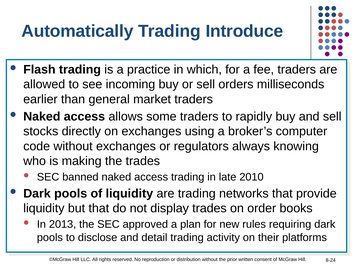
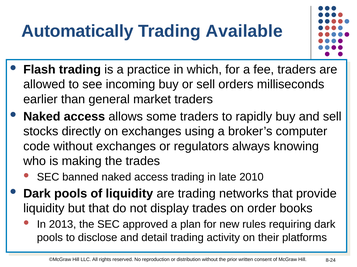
Introduce: Introduce -> Available (244, 31)
